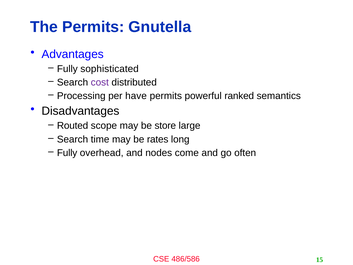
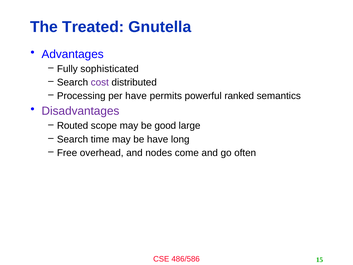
The Permits: Permits -> Treated (93, 27)
Disadvantages colour: black -> purple (80, 111)
store: store -> good (165, 126)
be rates: rates -> have (158, 139)
Fully: Fully -> Free (67, 153)
